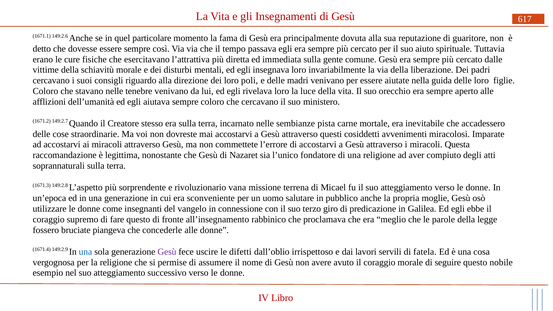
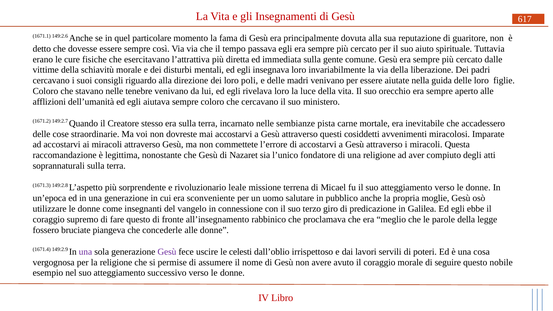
vana: vana -> leale (237, 188)
una colour: blue -> purple (85, 252)
difetti: difetti -> celesti (240, 252)
fatela: fatela -> poteri (425, 252)
